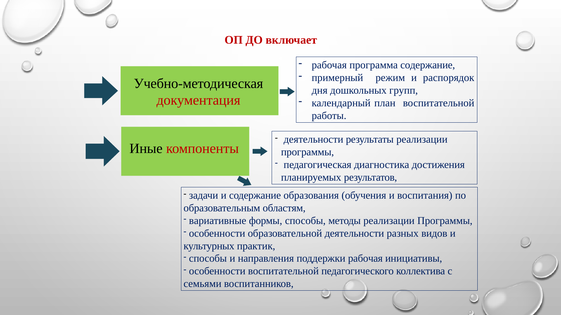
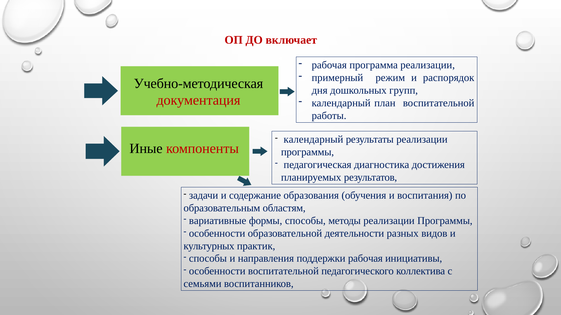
программа содержание: содержание -> реализации (428, 65)
деятельности: деятельности -> календарный (313, 140)
